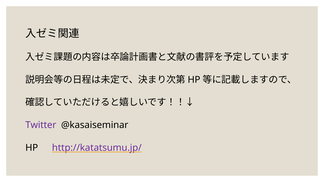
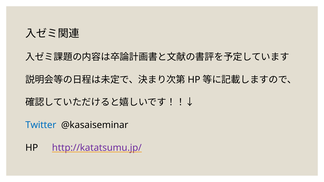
Twitter colour: purple -> blue (41, 125)
